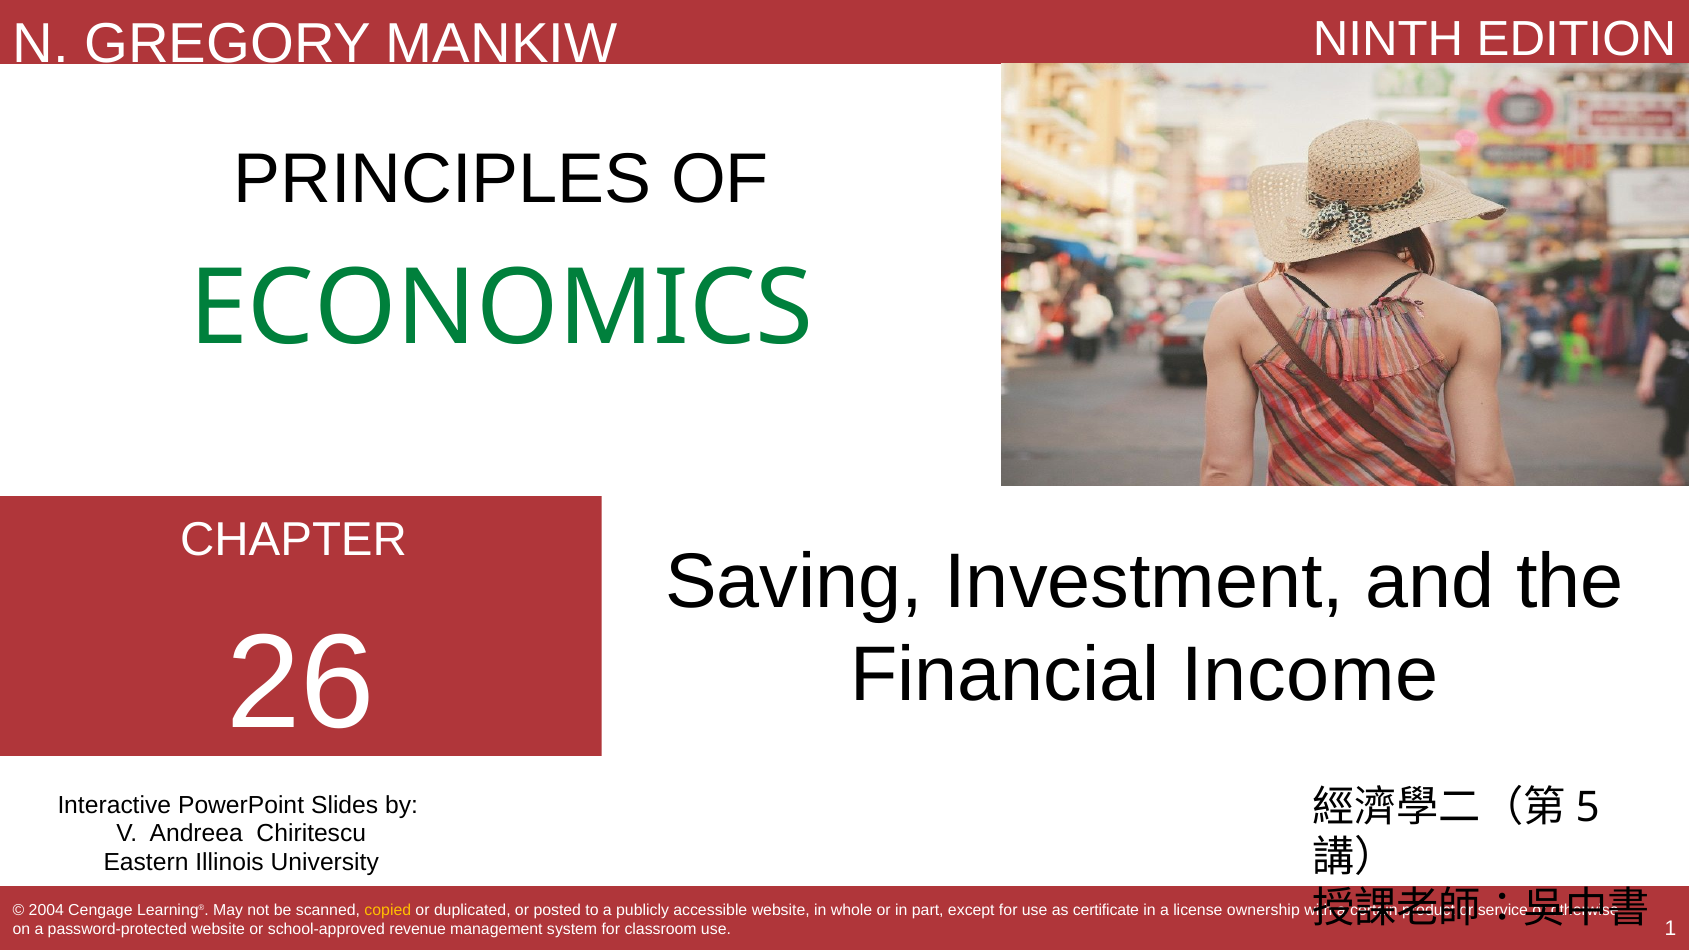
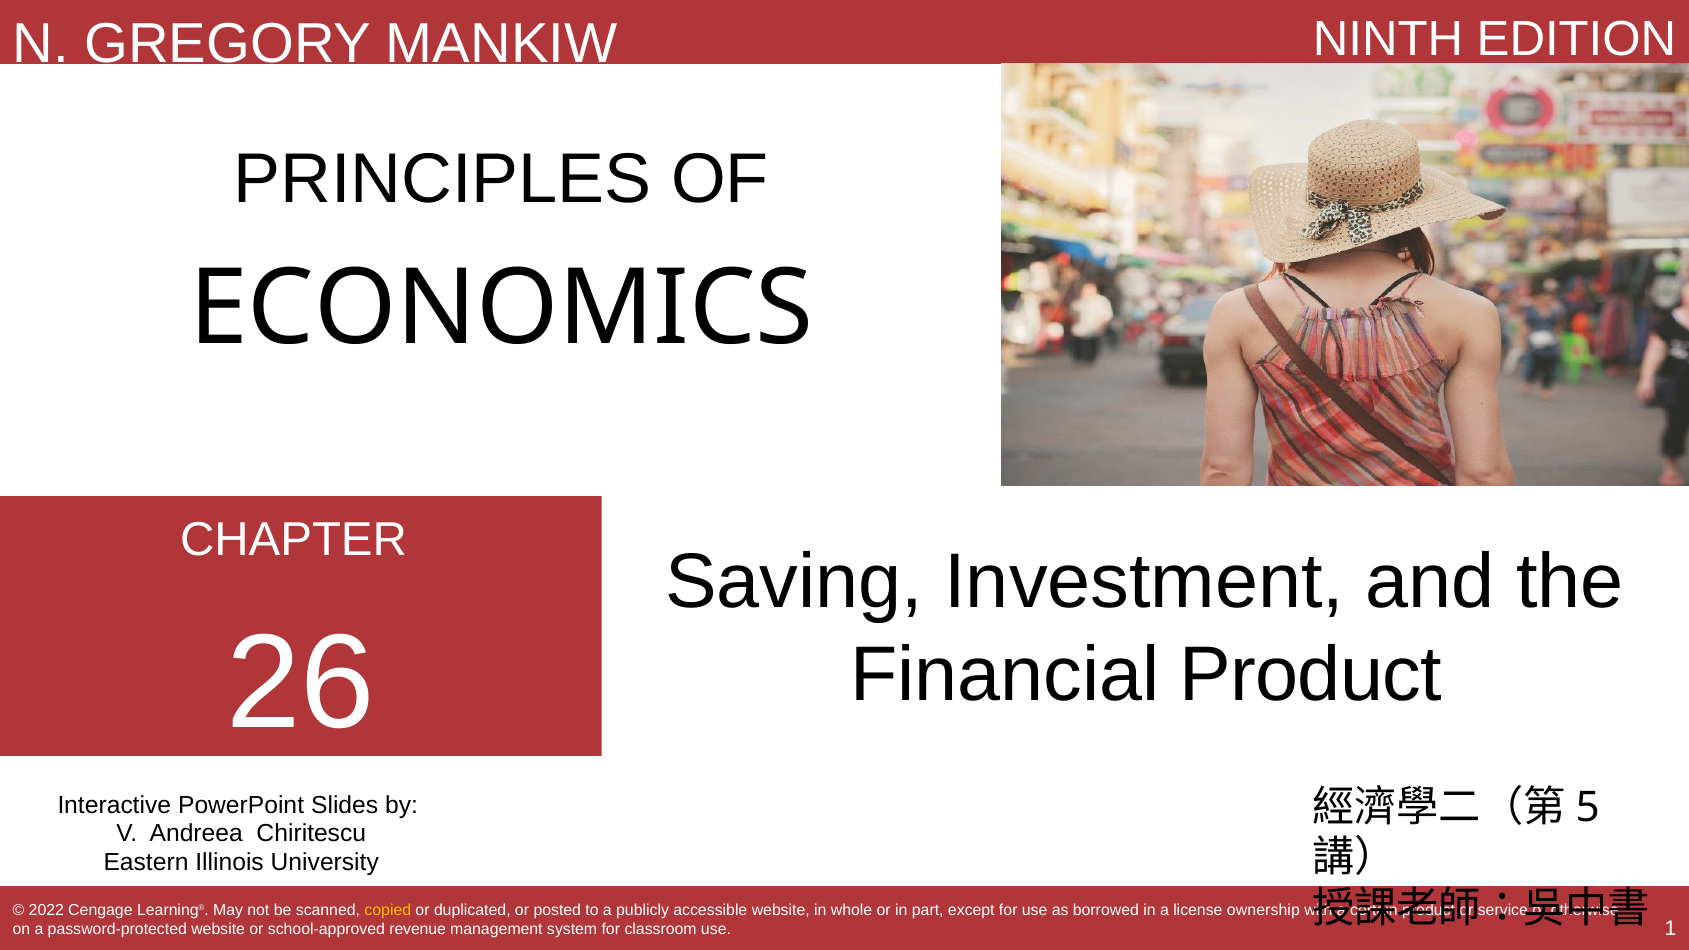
ECONOMICS colour: green -> black (502, 309)
Financial Income: Income -> Product (1311, 675)
2004: 2004 -> 2022 (46, 910)
certificate: certificate -> borrowed (1106, 910)
